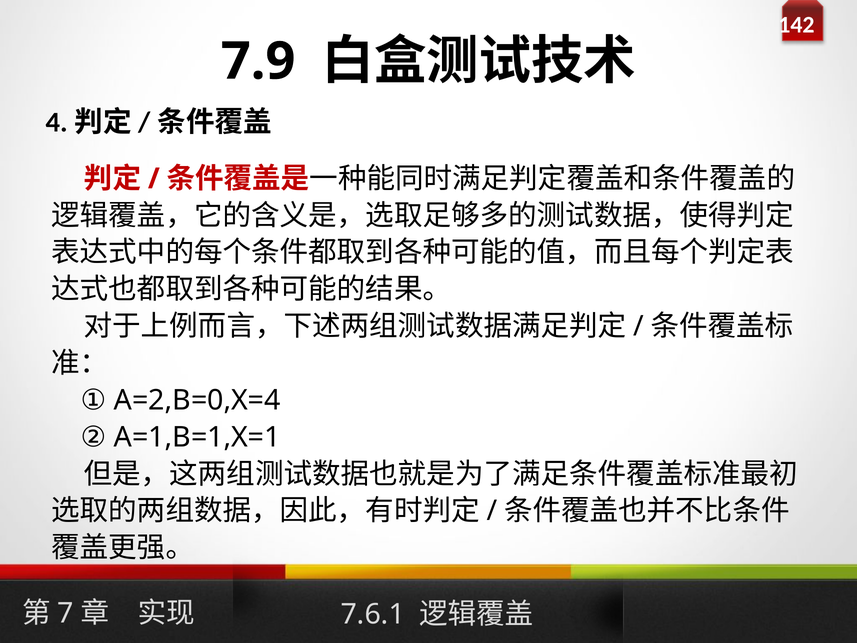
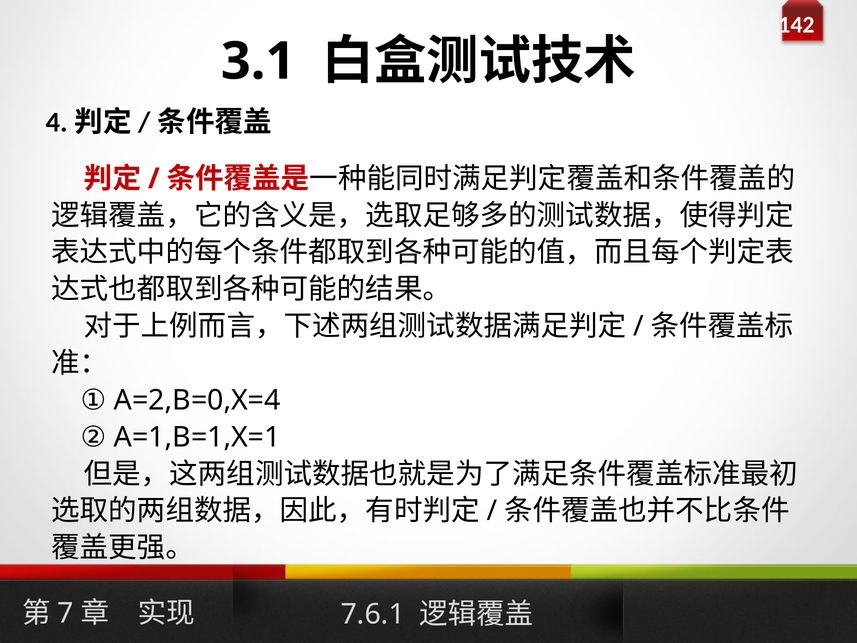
7.9: 7.9 -> 3.1 (258, 61)
